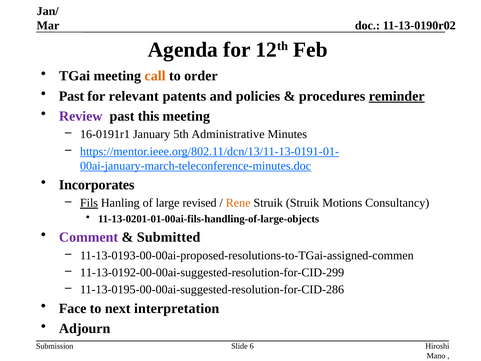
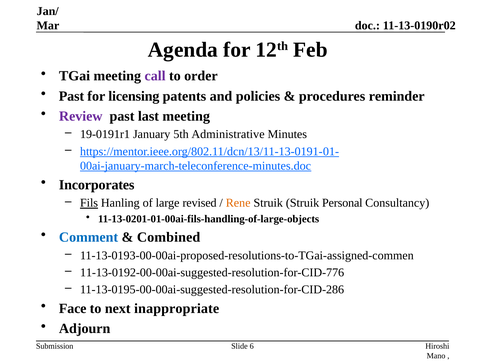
call colour: orange -> purple (155, 76)
relevant: relevant -> licensing (134, 96)
reminder underline: present -> none (397, 96)
this: this -> last (148, 116)
16-0191r1: 16-0191r1 -> 19-0191r1 (105, 134)
Motions: Motions -> Personal (342, 203)
Comment colour: purple -> blue (89, 237)
Submitted: Submitted -> Combined (169, 237)
11-13-0192-00-00ai-suggested-resolution-for-CID-299: 11-13-0192-00-00ai-suggested-resolution-for-CID-299 -> 11-13-0192-00-00ai-suggested-resolution-for-CID-776 (212, 272)
interpretation: interpretation -> inappropriate (177, 308)
